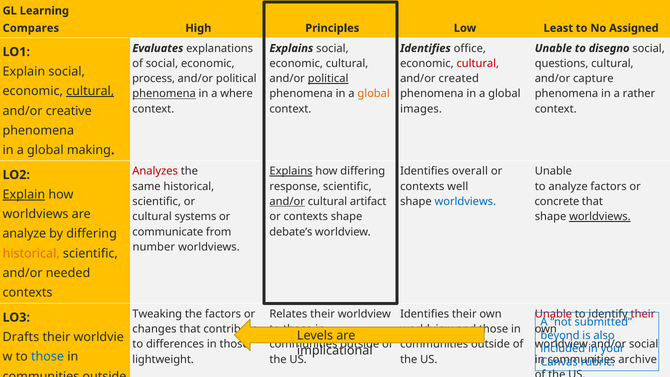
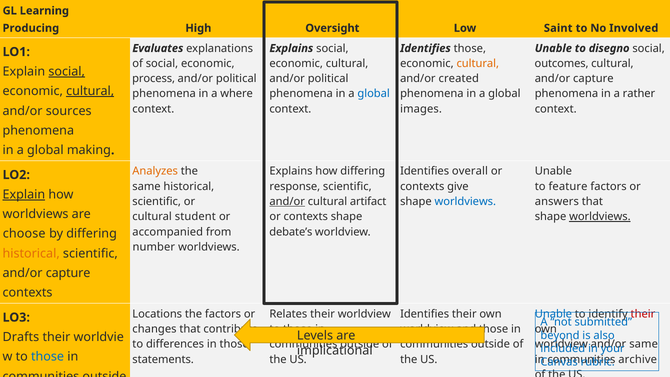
Compares: Compares -> Producing (31, 28)
Principles: Principles -> Oversight (332, 28)
Least: Least -> Saint (558, 28)
Assigned: Assigned -> Involved (634, 28)
Identifies office: office -> those (470, 48)
cultural colour: red -> orange (478, 63)
questions: questions -> outcomes (562, 63)
social underline: none -> present (67, 72)
political underline: present -> none (328, 79)
phenomena underline: present -> none (164, 94)
global colour: orange -> blue (374, 94)
creative: creative -> sources (69, 111)
Analyzes colour: red -> orange (155, 171)
Explains underline: present -> none (291, 171)
well: well -> give (458, 186)
to analyze: analyze -> feature (568, 186)
concrete: concrete -> answers (557, 202)
systems: systems -> student (195, 217)
communicate: communicate -> accompanied (168, 232)
analyze: analyze -> choose (24, 234)
needed: needed -> capture (68, 273)
Tweaking: Tweaking -> Locations (157, 314)
Unable colour: red -> blue (553, 314)
social: social -> same (644, 344)
lightweight: lightweight -> statements (163, 359)
